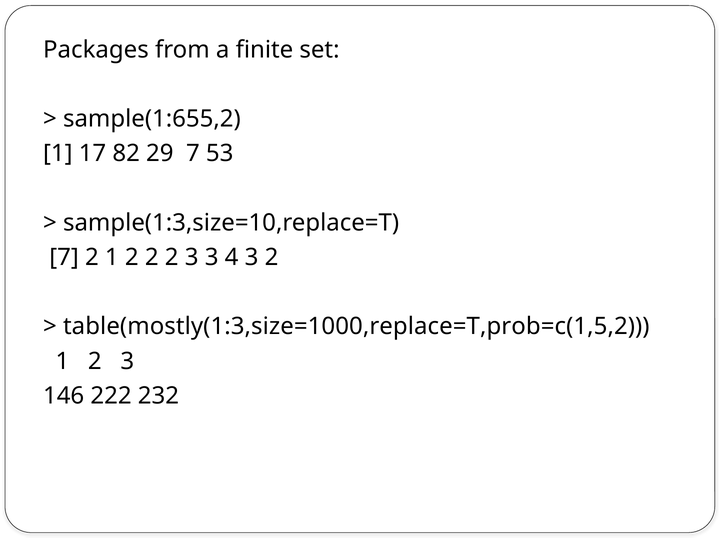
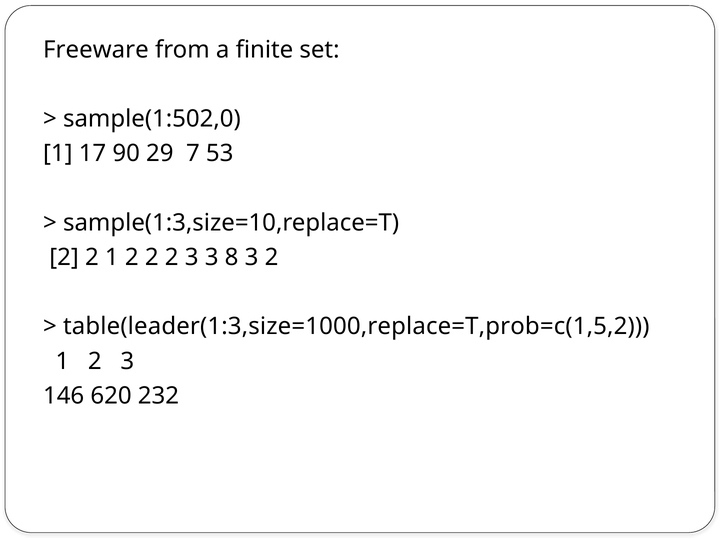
Packages: Packages -> Freeware (96, 50)
sample(1:655,2: sample(1:655,2 -> sample(1:502,0 (152, 119)
82: 82 -> 90 (126, 153)
7: 7 -> 2 (64, 257)
4: 4 -> 8 (232, 257)
table(mostly(1:3,size=1000,replace=T,prob=c(1,5,2: table(mostly(1:3,size=1000,replace=T,prob=c(1,5,2 -> table(leader(1:3,size=1000,replace=T,prob=c(1,5,2 (356, 327)
222: 222 -> 620 (111, 396)
